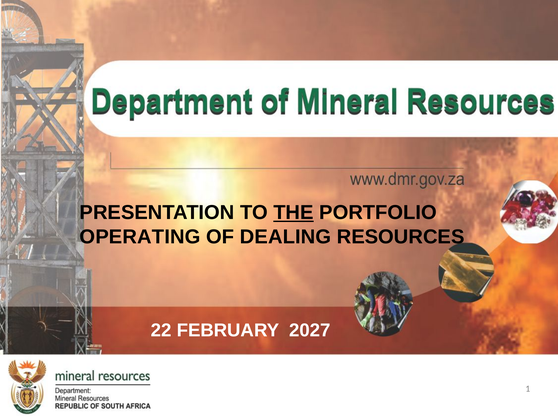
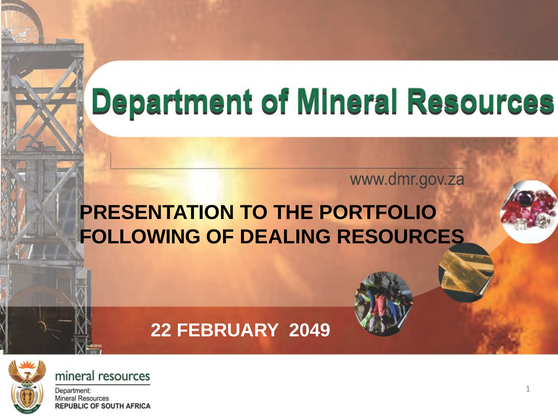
THE underline: present -> none (293, 212)
OPERATING: OPERATING -> FOLLOWING (140, 236)
2027: 2027 -> 2049 (310, 330)
